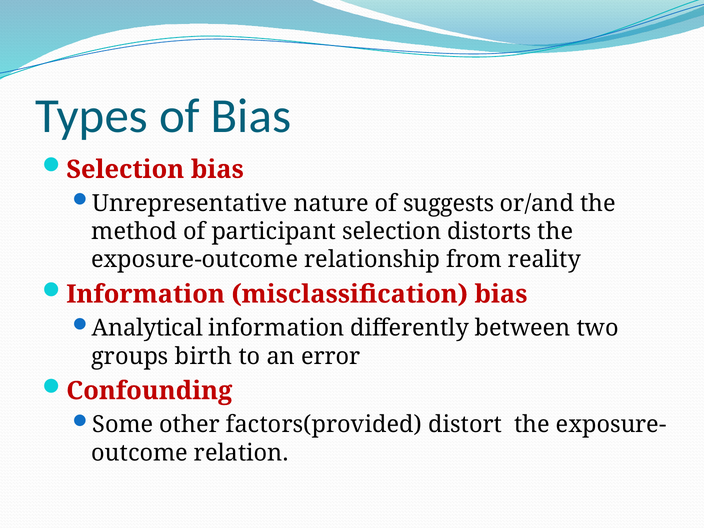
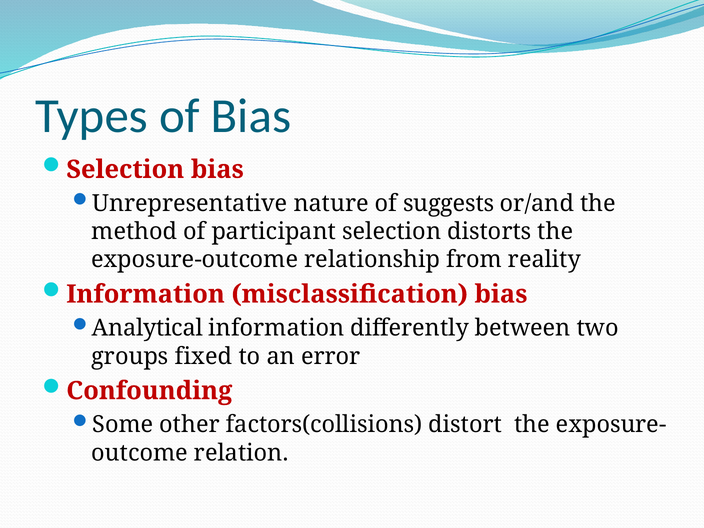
birth: birth -> fixed (203, 356)
factors(provided: factors(provided -> factors(collisions (324, 425)
